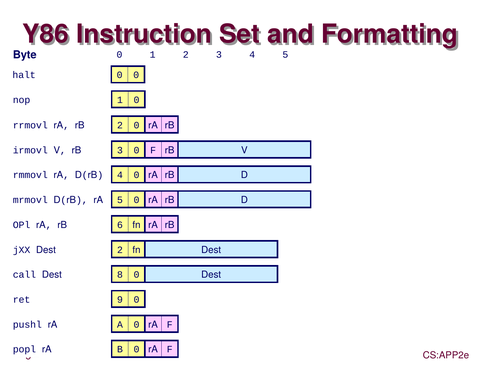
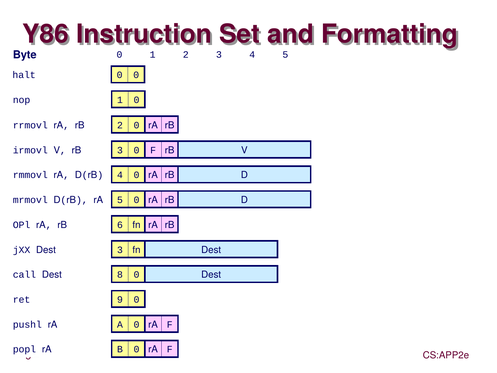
Dest 2: 2 -> 3 (120, 250)
